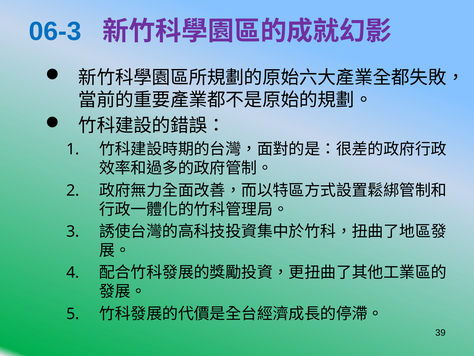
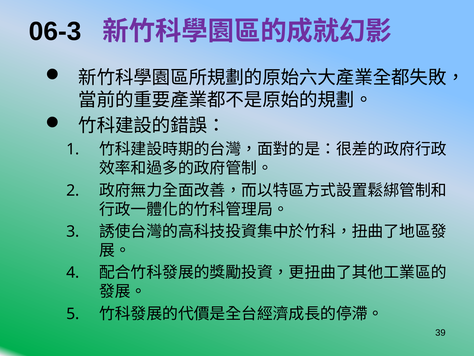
06-3 colour: blue -> black (55, 31)
